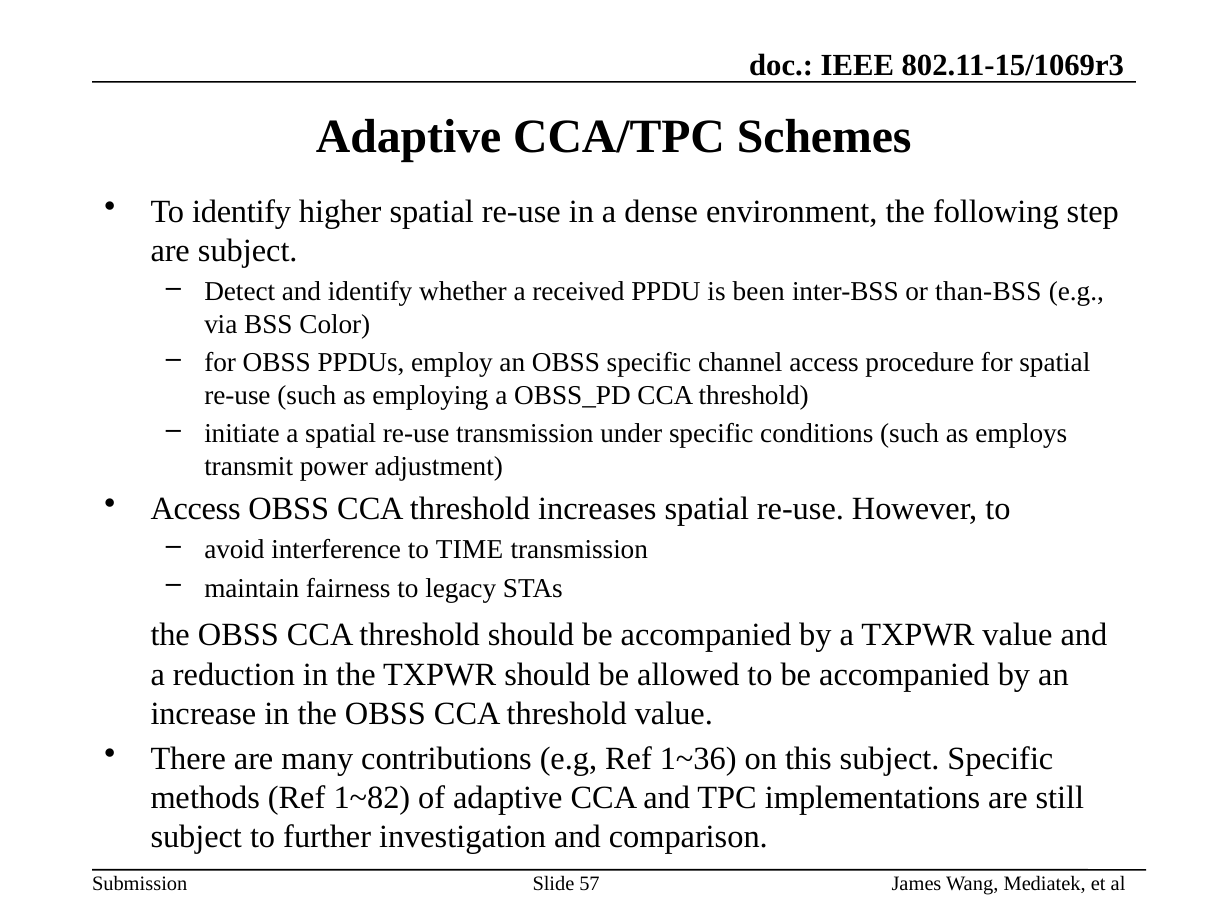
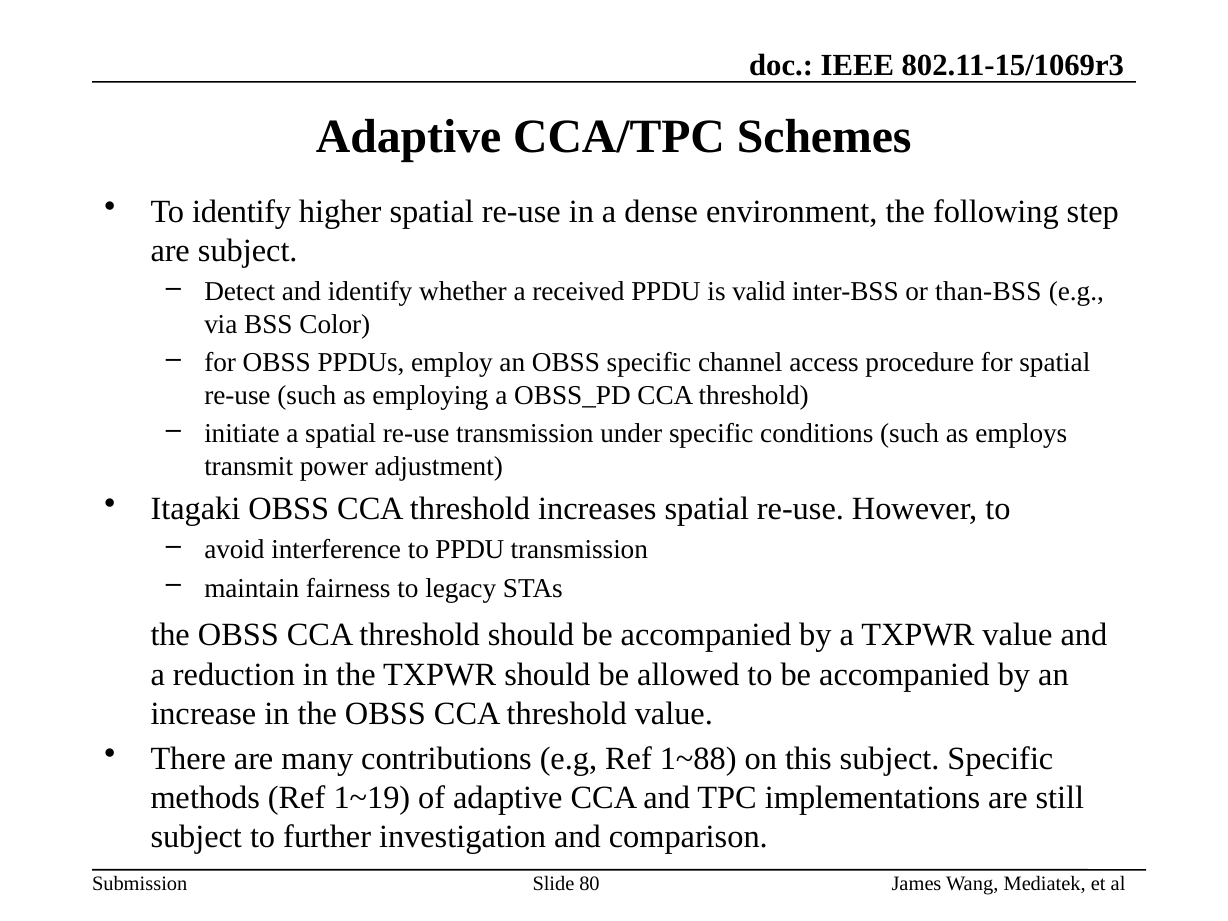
been: been -> valid (759, 292)
Access: Access -> Itagaki (195, 509)
to TIME: TIME -> PPDU (470, 550)
1~36: 1~36 -> 1~88 (698, 759)
1~82: 1~82 -> 1~19 (372, 798)
57: 57 -> 80 (590, 884)
